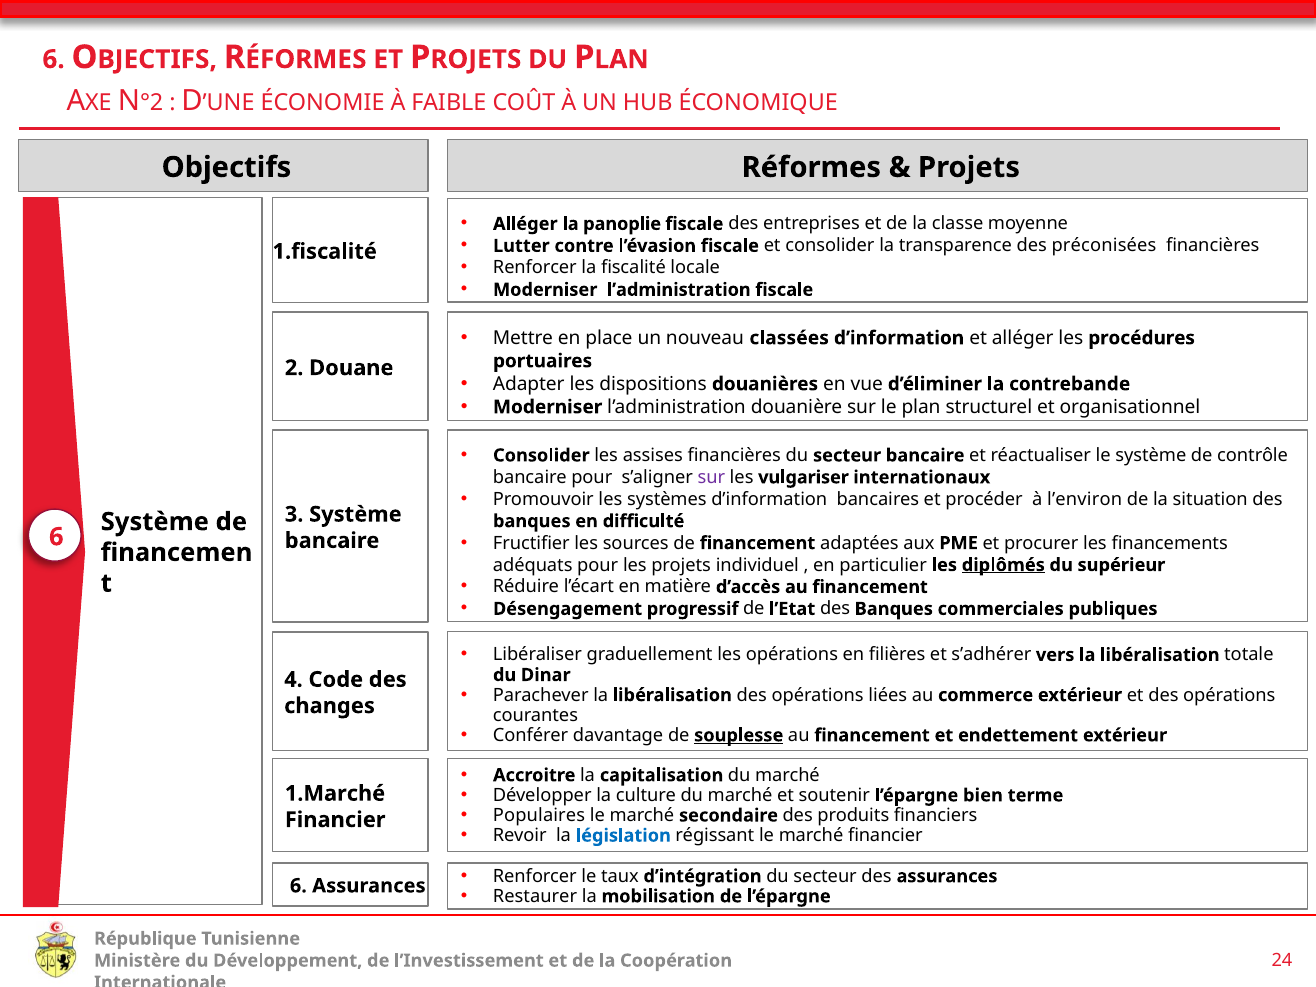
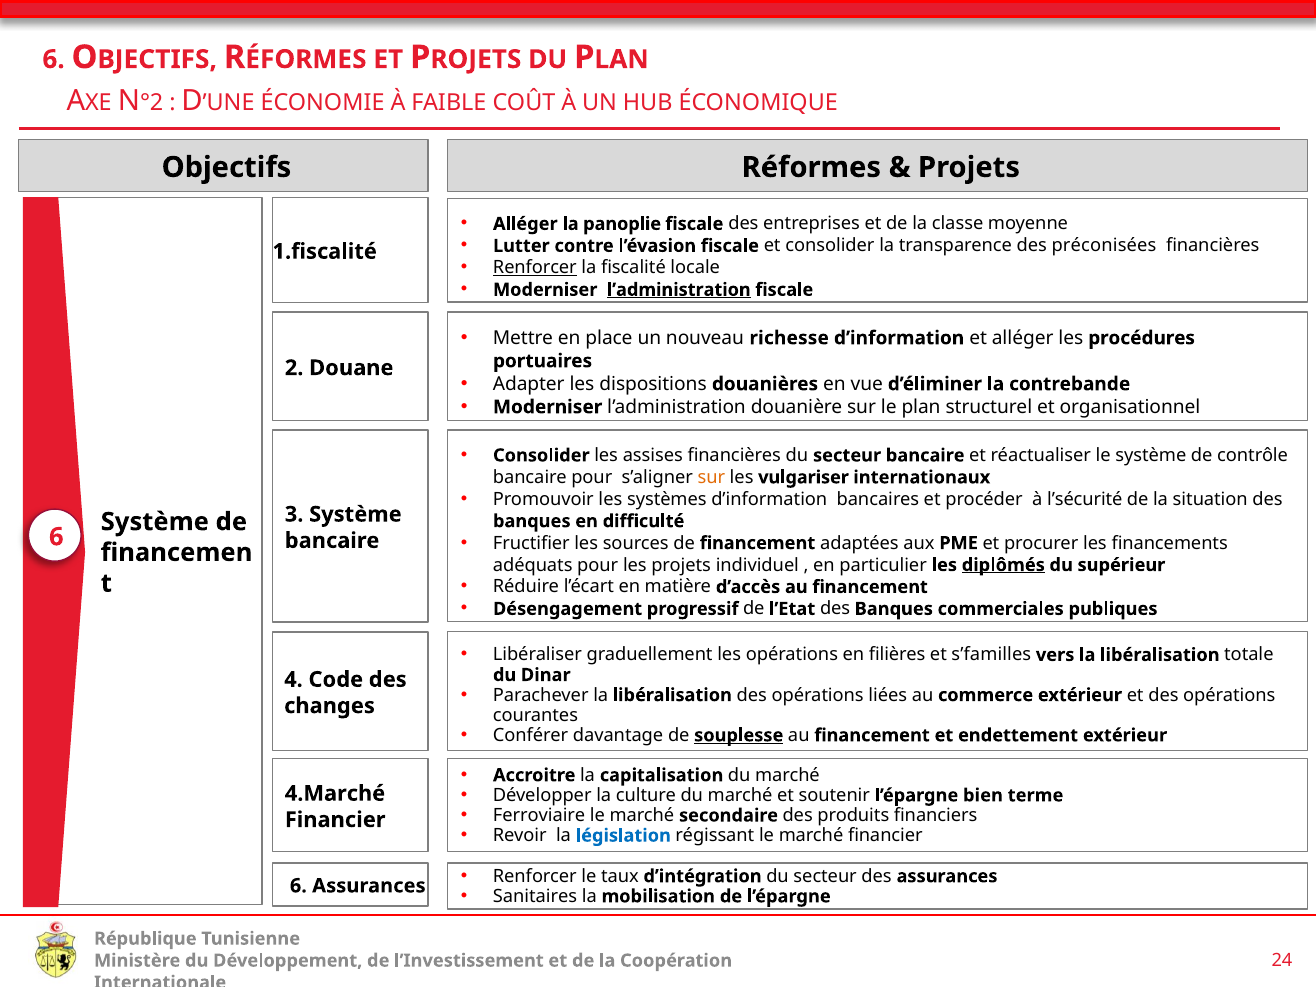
Renforcer underline: none -> present (535, 268)
l’administration underline: none -> present (679, 290)
classées: classées -> richesse (789, 338)
sur colour: purple -> orange (711, 477)
l’environ: l’environ -> l’sécurité (1085, 499)
s’adhérer: s’adhérer -> s’familles (991, 655)
1.Marché: 1.Marché -> 4.Marché (335, 794)
Populaires: Populaires -> Ferroviaire (539, 815)
Restaurer: Restaurer -> Sanitaires (535, 896)
